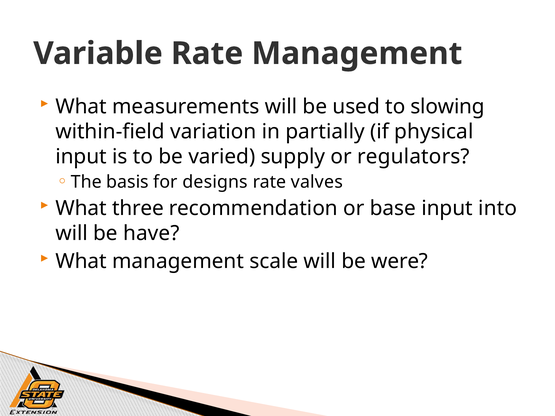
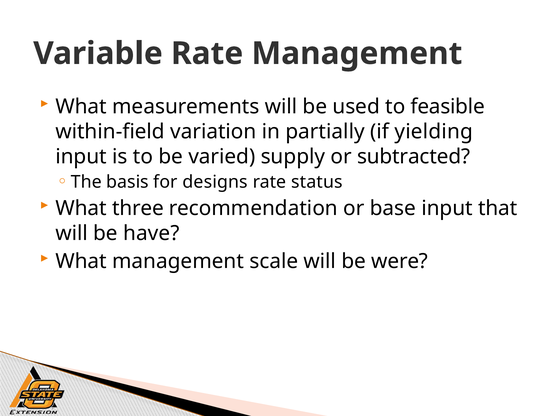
slowing: slowing -> feasible (448, 107)
physical: physical -> yielding (434, 132)
regulators: regulators -> subtracted (414, 157)
valves: valves -> status (317, 182)
into: into -> that (498, 208)
